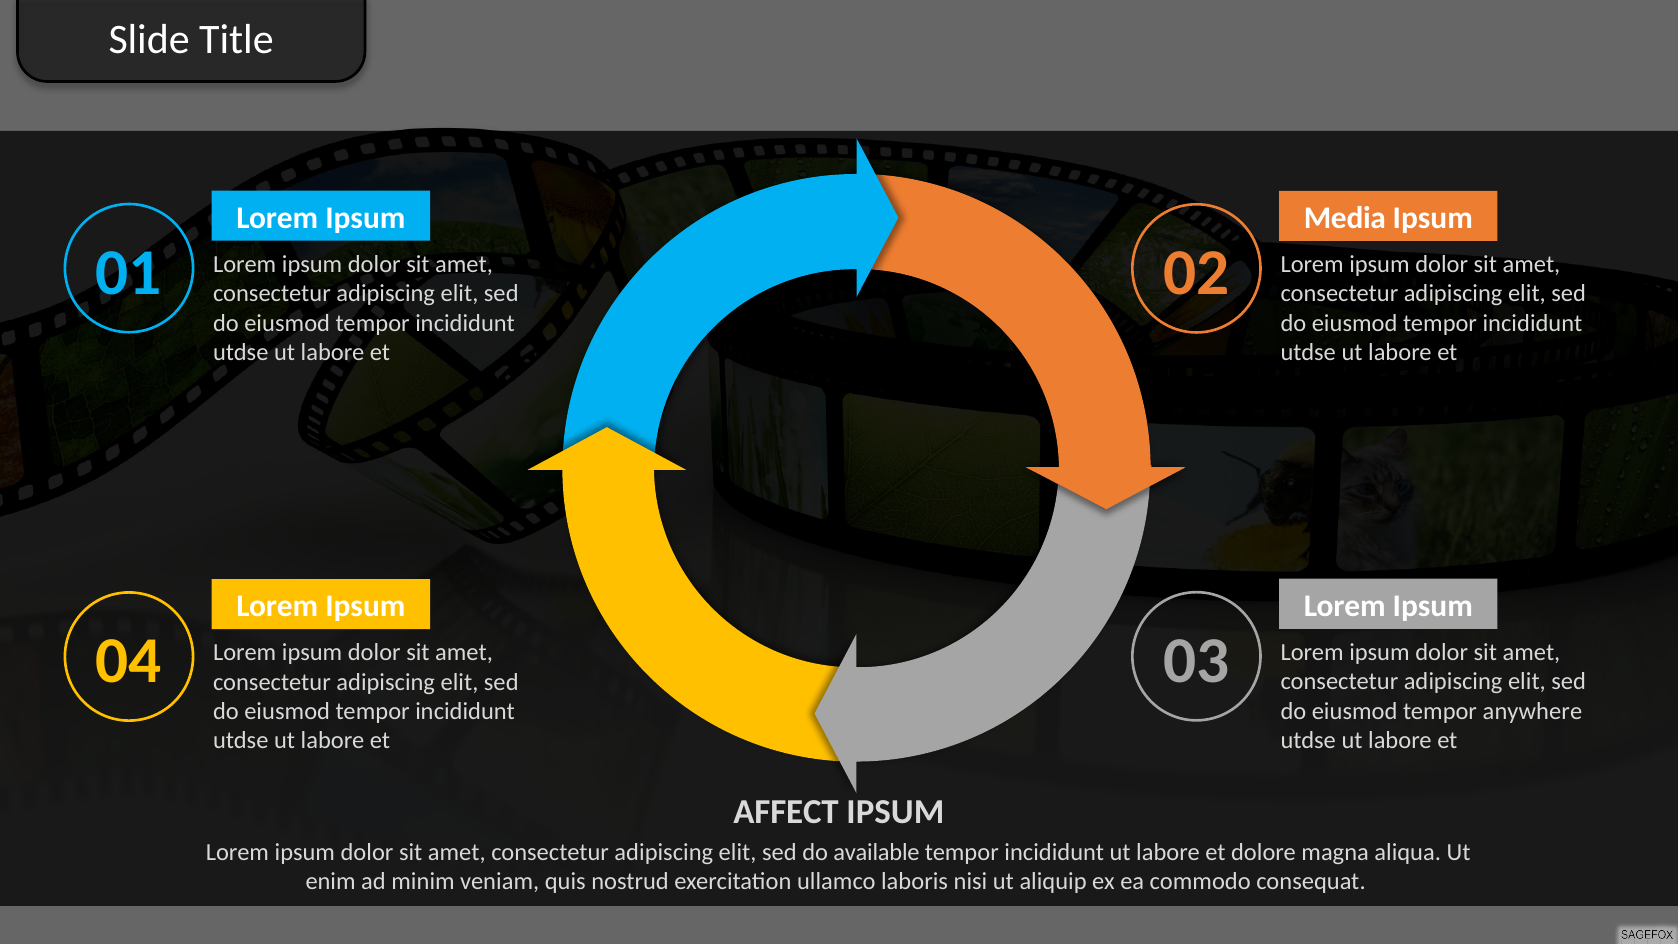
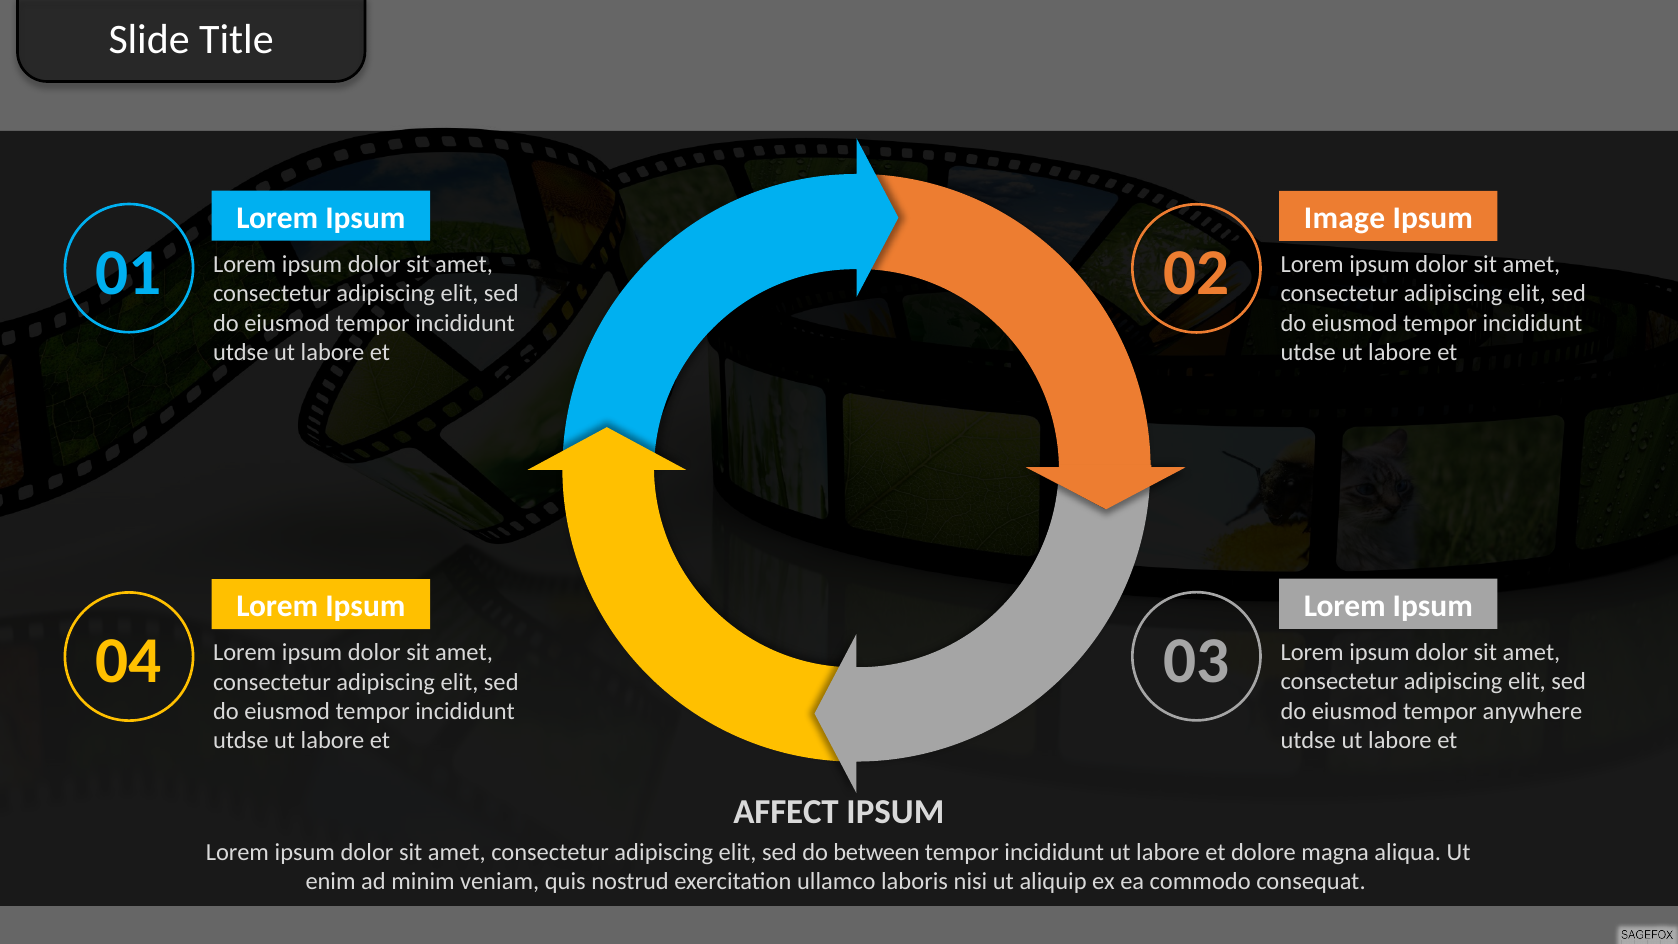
Media: Media -> Image (1345, 218)
available: available -> between (876, 852)
